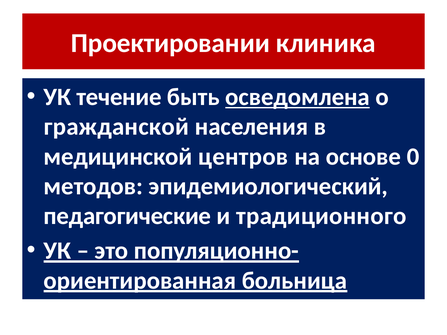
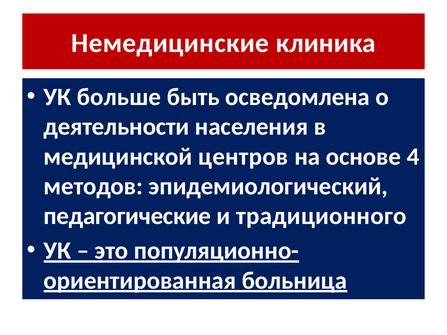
Проектировании: Проектировании -> Немедицинские (170, 43)
течение: течение -> больше (119, 97)
осведомлена underline: present -> none (298, 97)
гражданской: гражданской -> деятельности (117, 127)
0: 0 -> 4 (413, 157)
